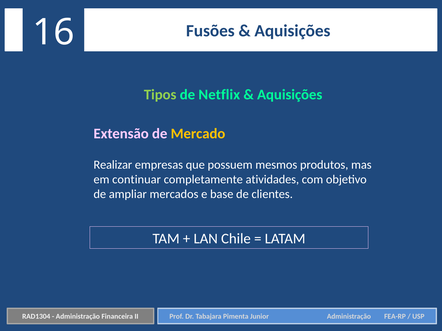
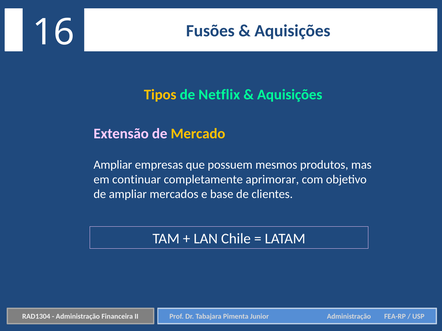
Tipos colour: light green -> yellow (160, 95)
Realizar: Realizar -> Ampliar (113, 165)
atividades: atividades -> aprimorar (272, 180)
